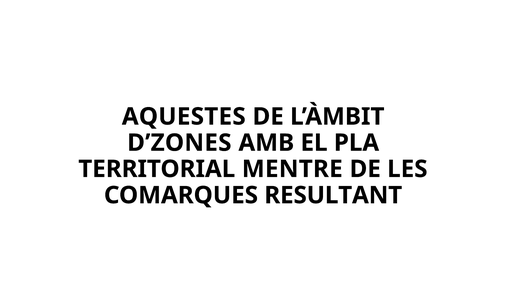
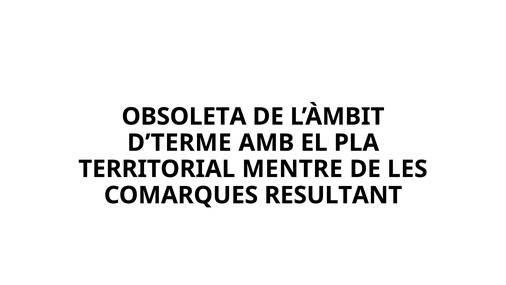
AQUESTES: AQUESTES -> OBSOLETA (184, 116)
D’ZONES: D’ZONES -> D’TERME (179, 143)
